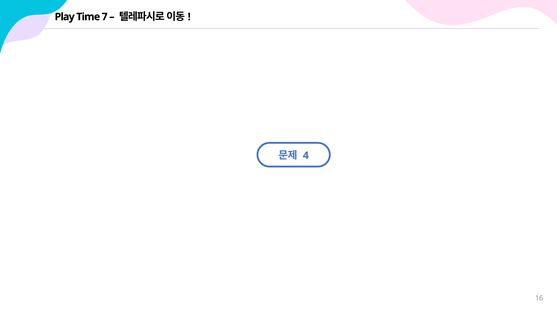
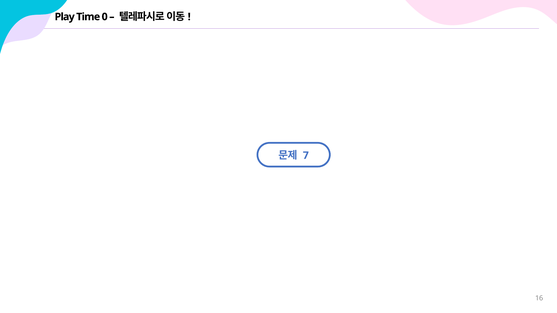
7: 7 -> 0 (105, 17)
4: 4 -> 7 (306, 156)
